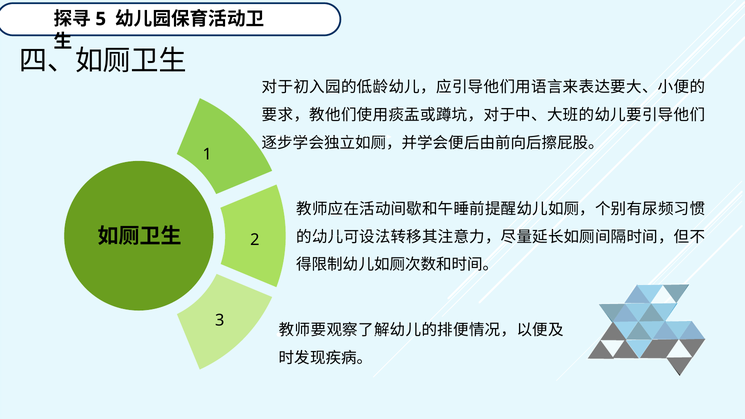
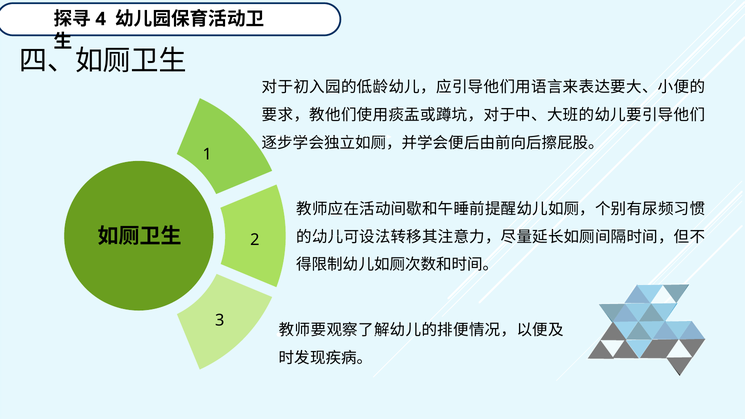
5: 5 -> 4 (101, 19)
